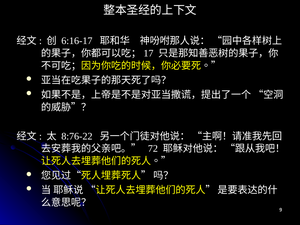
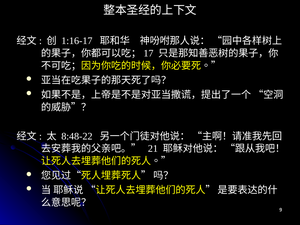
6:16-17: 6:16-17 -> 1:16-17 (77, 41)
8:76-22: 8:76-22 -> 8:48-22 (77, 136)
72: 72 -> 21 (153, 149)
